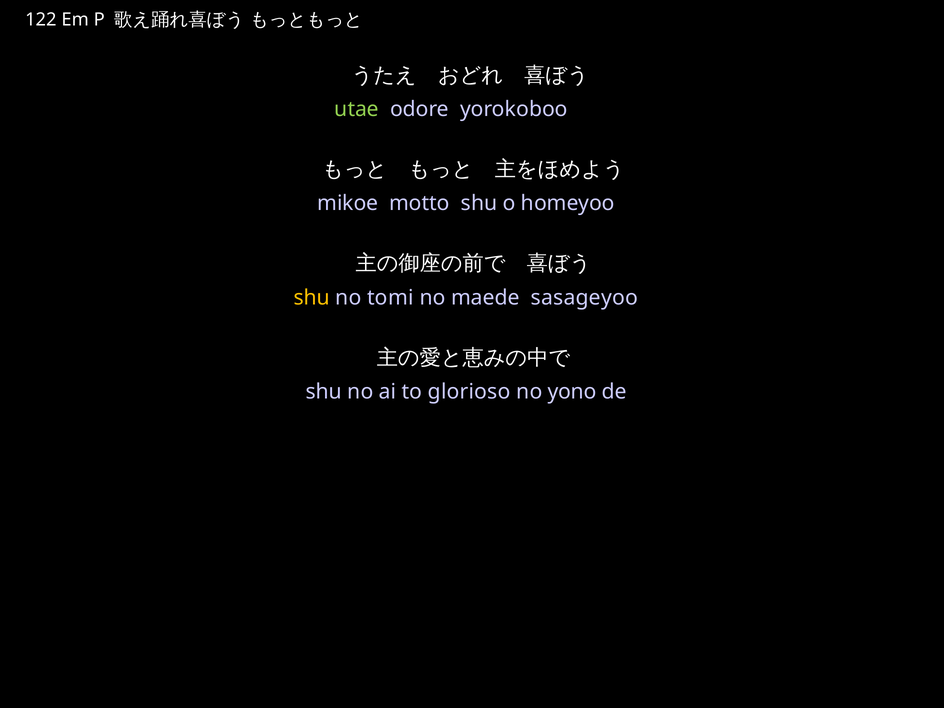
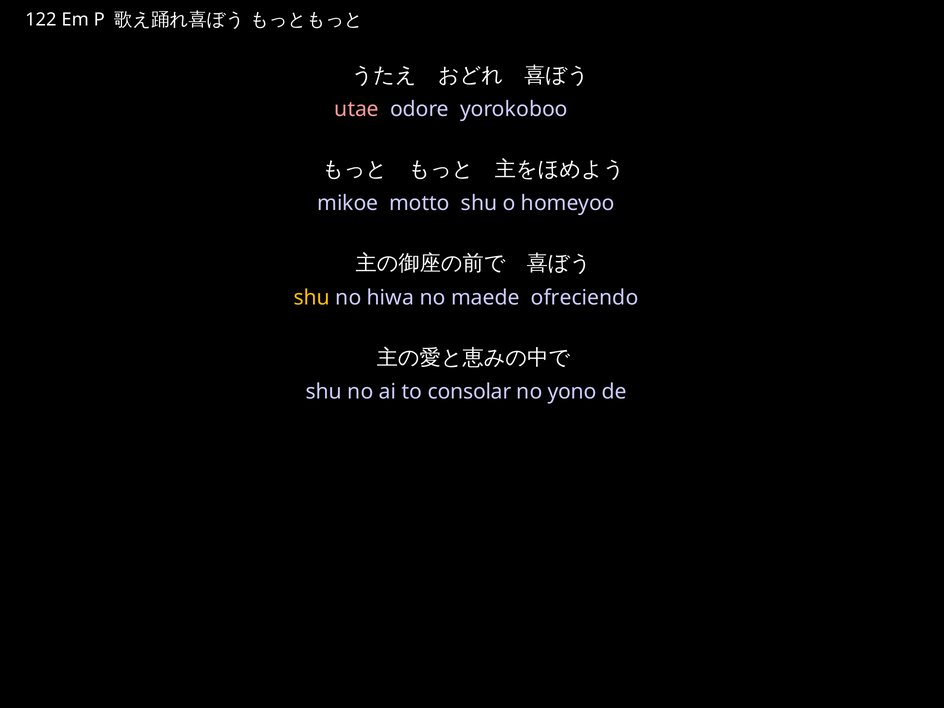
utae colour: light green -> pink (357, 109)
tomi: tomi -> hiwa (390, 298)
sasageyoo: sasageyoo -> ofreciendo (585, 298)
glorioso: glorioso -> consolar (469, 392)
